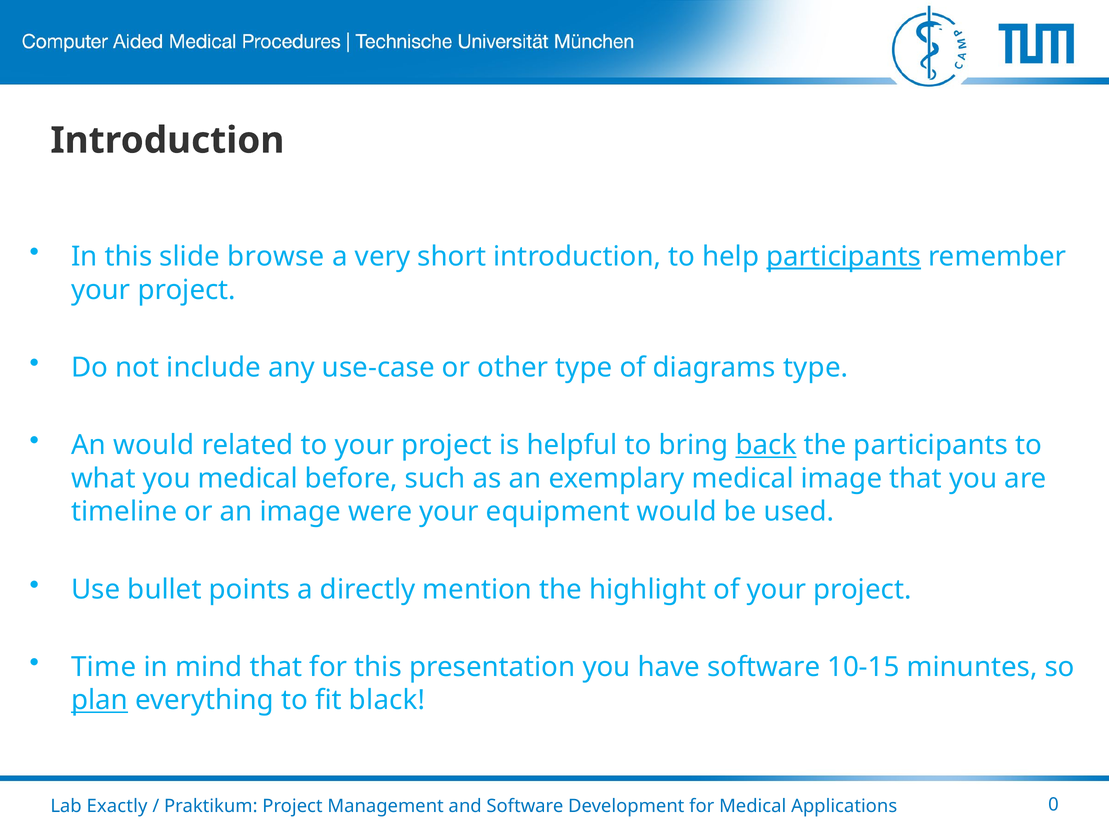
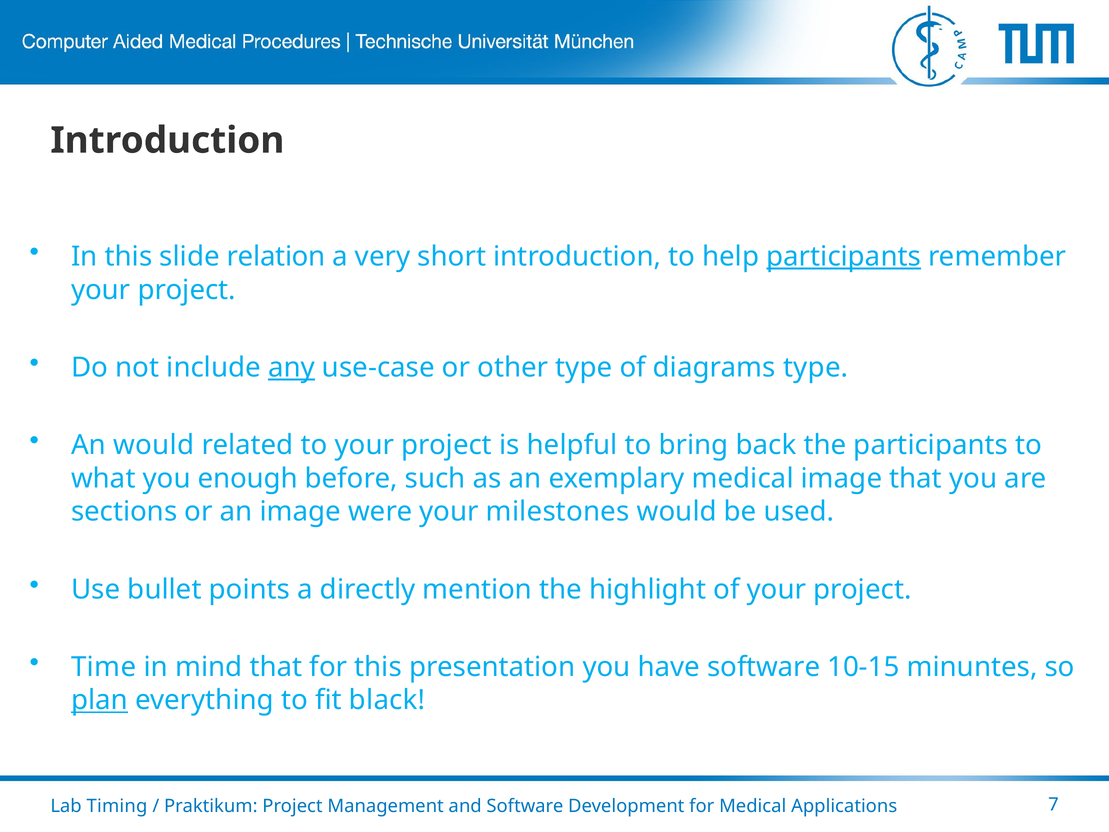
browse: browse -> relation (276, 257)
any underline: none -> present (291, 367)
back underline: present -> none (766, 445)
you medical: medical -> enough (248, 478)
timeline: timeline -> sections (124, 512)
equipment: equipment -> milestones (558, 512)
Exactly: Exactly -> Timing (117, 806)
0: 0 -> 7 (1053, 804)
